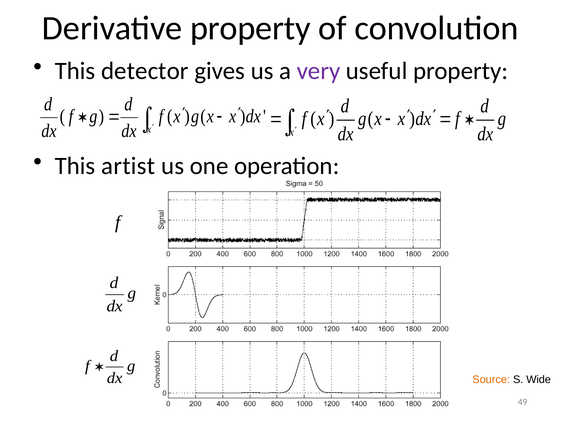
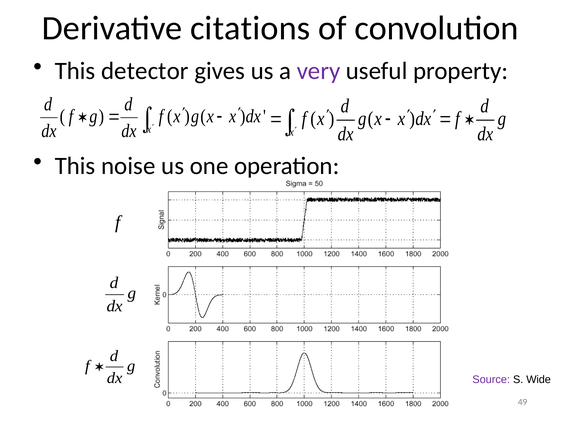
Derivative property: property -> citations (250, 28)
artist: artist -> noise (128, 166)
Source colour: orange -> purple (491, 379)
